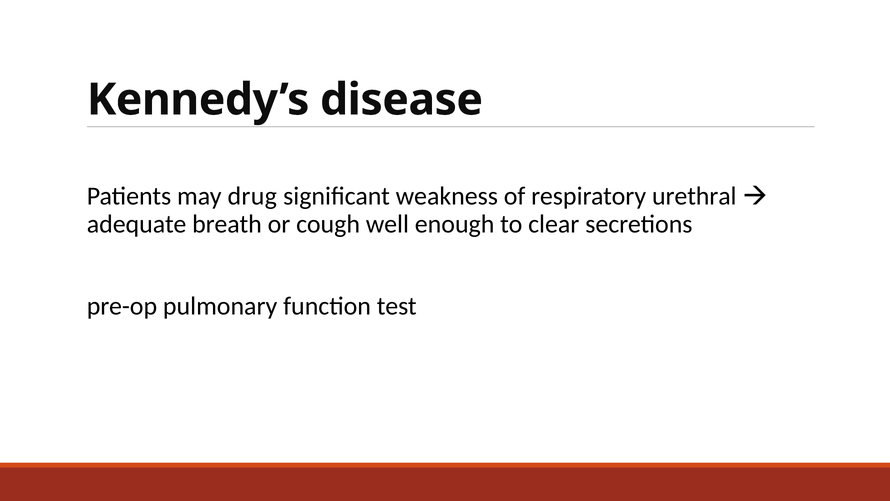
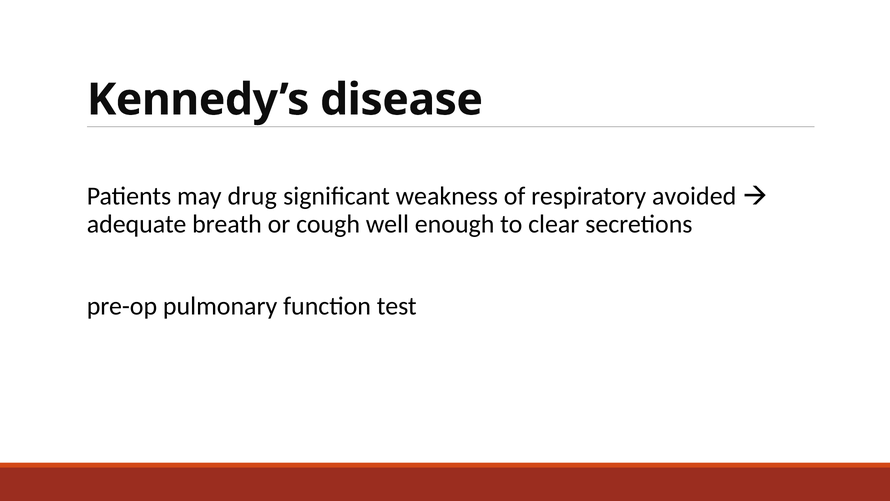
urethral: urethral -> avoided (694, 196)
